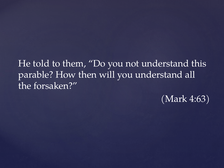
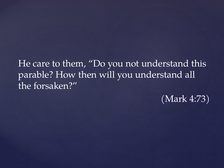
told: told -> care (41, 63)
4:63: 4:63 -> 4:73 (200, 99)
